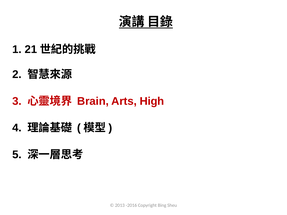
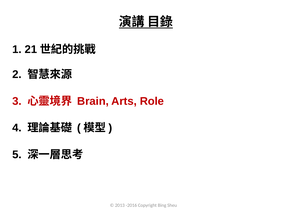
High: High -> Role (152, 101)
